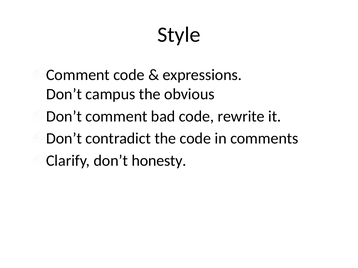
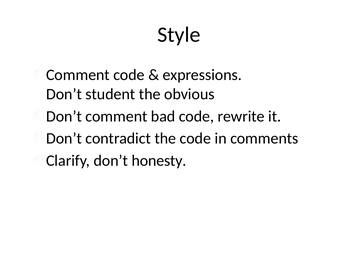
campus: campus -> student (110, 94)
